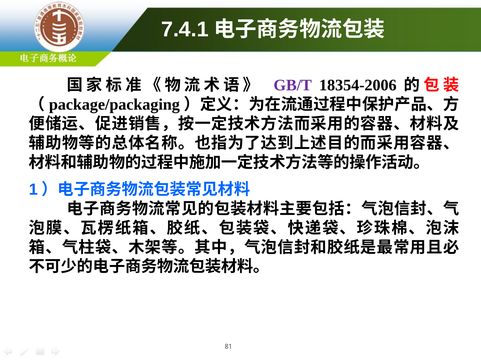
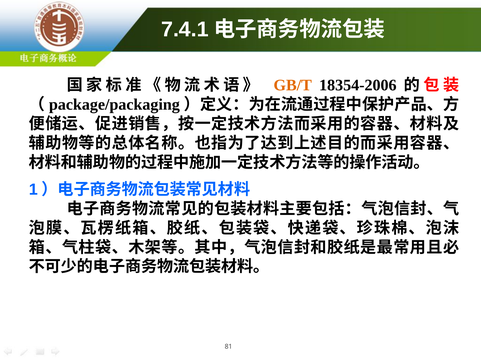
GB/T colour: purple -> orange (293, 85)
